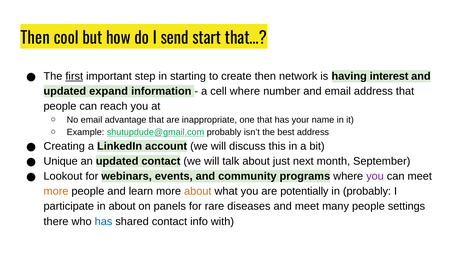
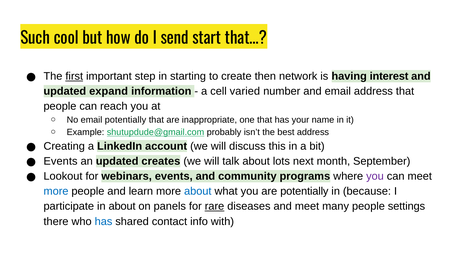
Then: Then -> Such (35, 38)
cell where: where -> varied (245, 91)
email advantage: advantage -> potentially (126, 120)
Unique: Unique -> Events (61, 162)
updated contact: contact -> creates (161, 162)
just: just -> lots (281, 162)
more colour: orange -> blue (56, 192)
about colour: orange -> blue (198, 192)
in probably: probably -> because (367, 192)
rare underline: none -> present (215, 207)
